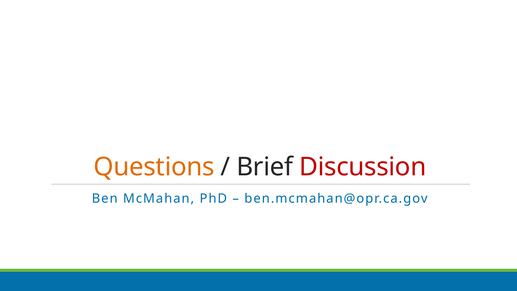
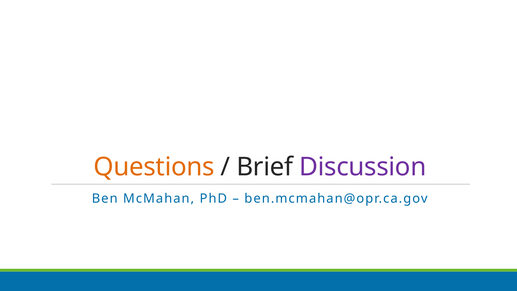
Discussion colour: red -> purple (363, 167)
